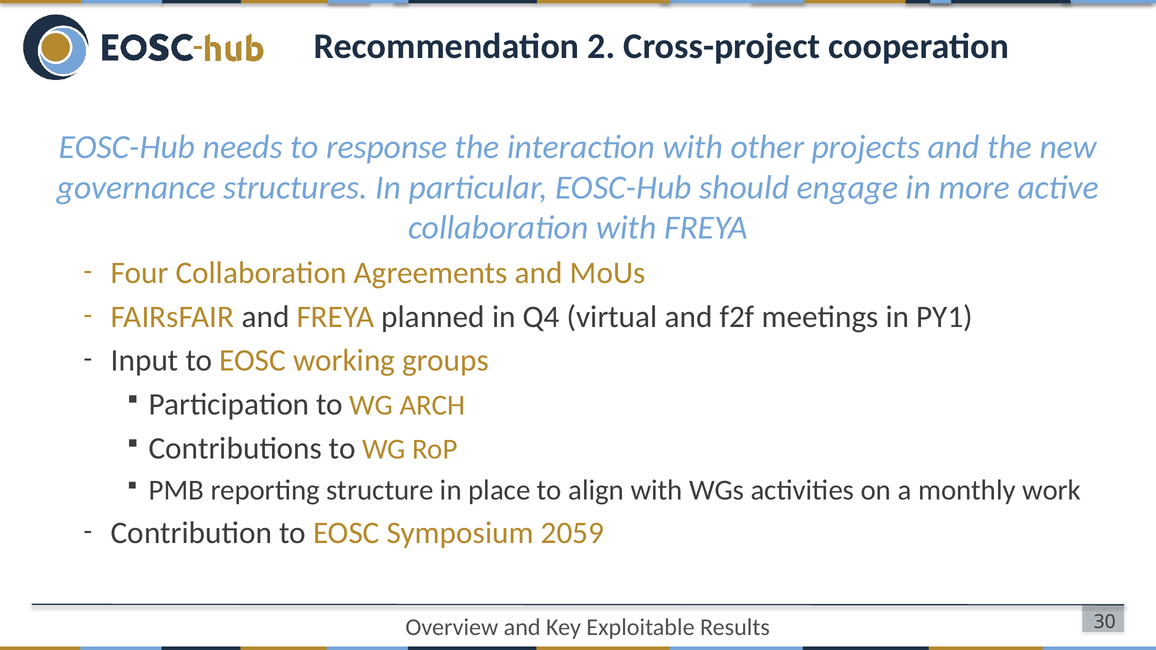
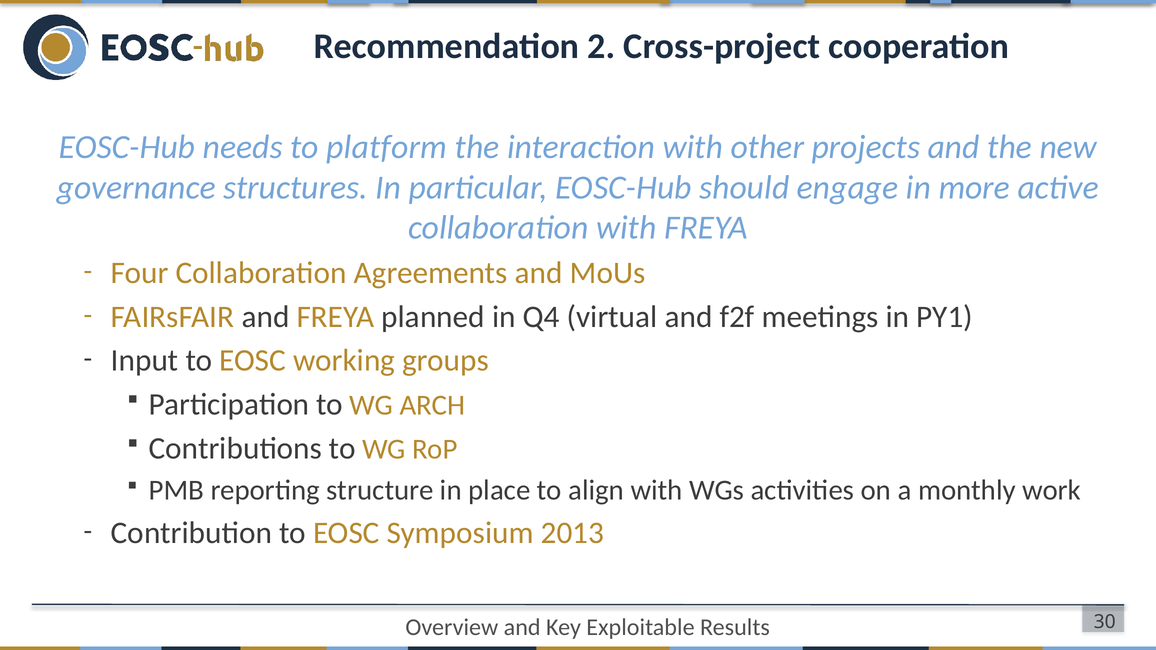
response: response -> platform (387, 147)
2059: 2059 -> 2013 (572, 533)
